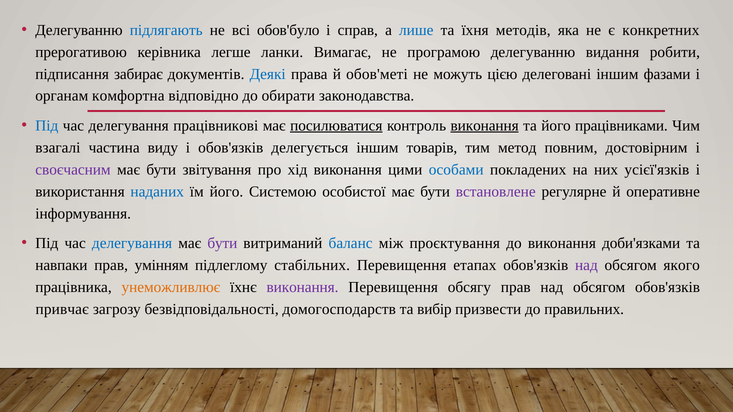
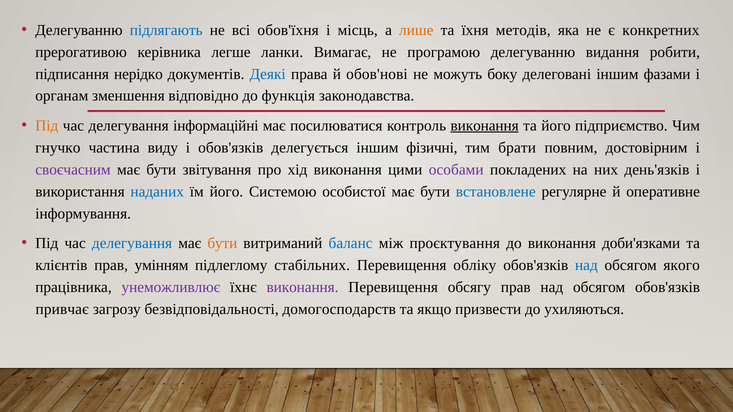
обов'було: обов'було -> обов'їхня (288, 30)
справ: справ -> місць (358, 30)
лише colour: blue -> orange (416, 30)
забирає: забирає -> нерідко (138, 74)
обов'меті: обов'меті -> обов'нові (377, 74)
цією: цією -> боку (502, 74)
комфортна: комфортна -> зменшення (128, 96)
обирати: обирати -> функція (288, 96)
Під colour: blue -> orange (47, 126)
працівникові: працівникові -> інформаційні (216, 126)
посилюватися underline: present -> none (336, 126)
працівниками: працівниками -> підприємство (621, 126)
взагалі: взагалі -> гнучко (58, 148)
товарів: товарів -> фізичні (432, 148)
метод: метод -> брати (517, 148)
особами colour: blue -> purple (456, 170)
усієї'язків: усієї'язків -> день'язків (657, 170)
встановлене colour: purple -> blue (496, 192)
бути colour: purple -> orange (222, 243)
навпаки: навпаки -> клієнтів (61, 265)
етапах: етапах -> обліку (475, 265)
над colour: purple -> blue (586, 265)
унеможливлює colour: orange -> purple (171, 287)
вибір: вибір -> якщо (434, 309)
правильних: правильних -> ухиляються (584, 309)
